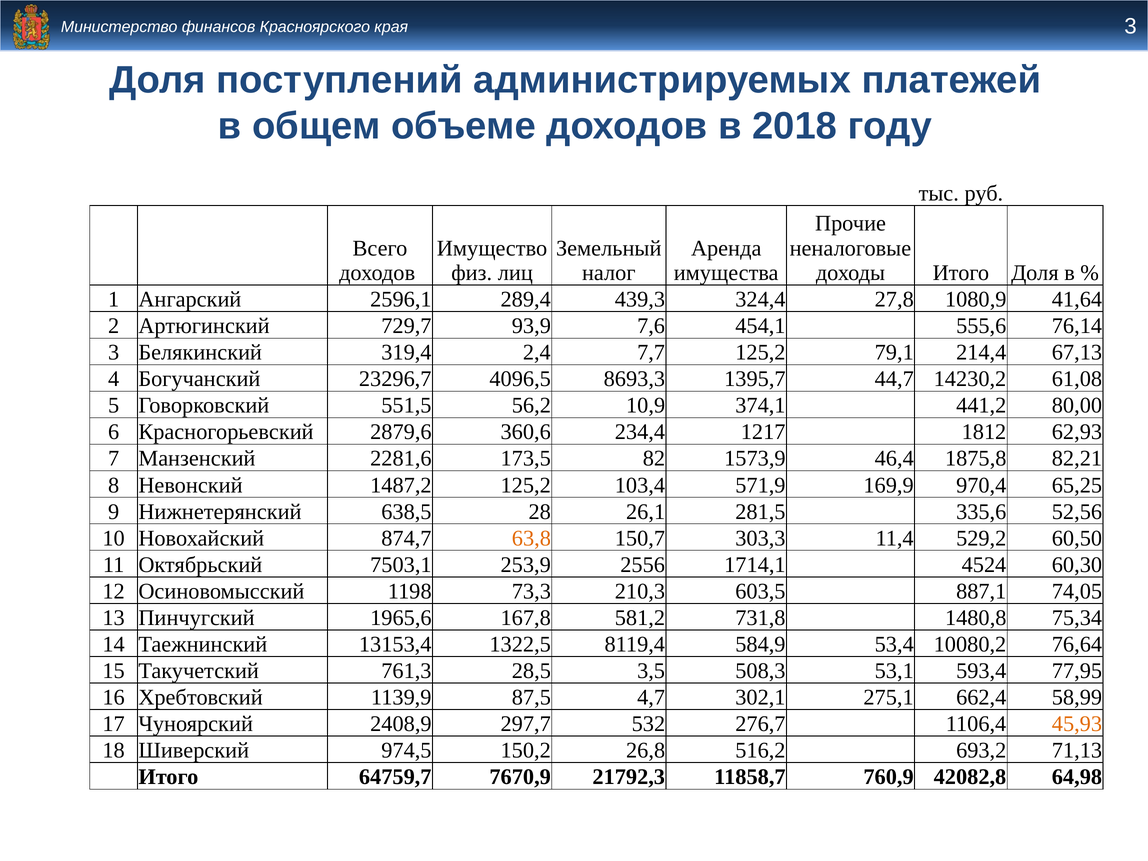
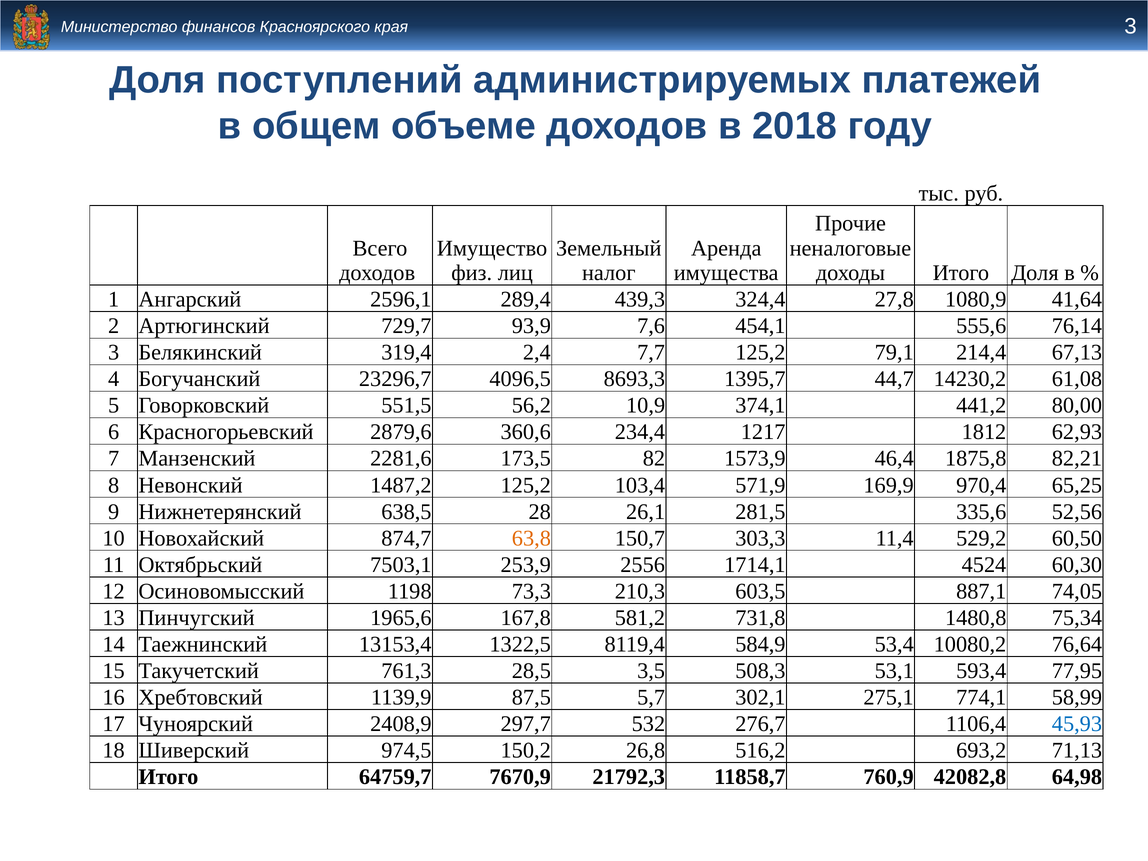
4,7: 4,7 -> 5,7 (651, 697)
662,4: 662,4 -> 774,1 (981, 697)
45,93 colour: orange -> blue (1077, 724)
